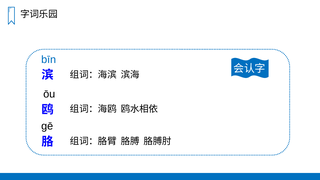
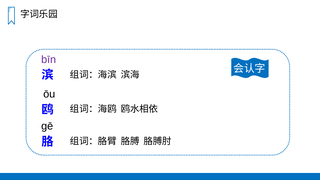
bīn colour: blue -> purple (49, 59)
